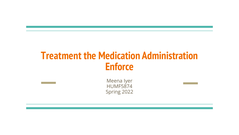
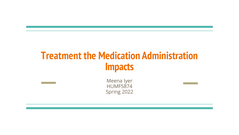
Enforce: Enforce -> Impacts (120, 67)
